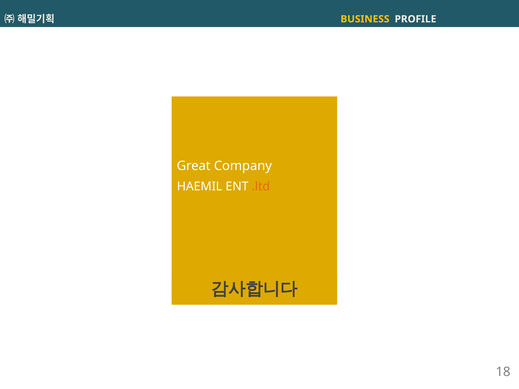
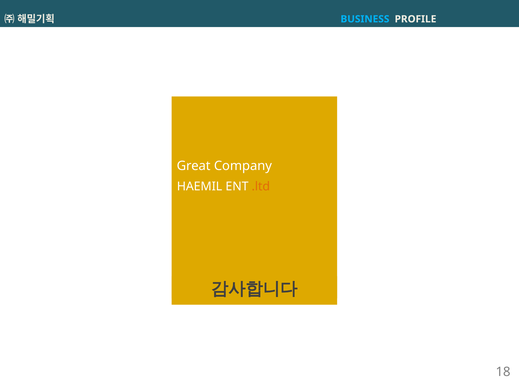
BUSINESS colour: yellow -> light blue (365, 19)
